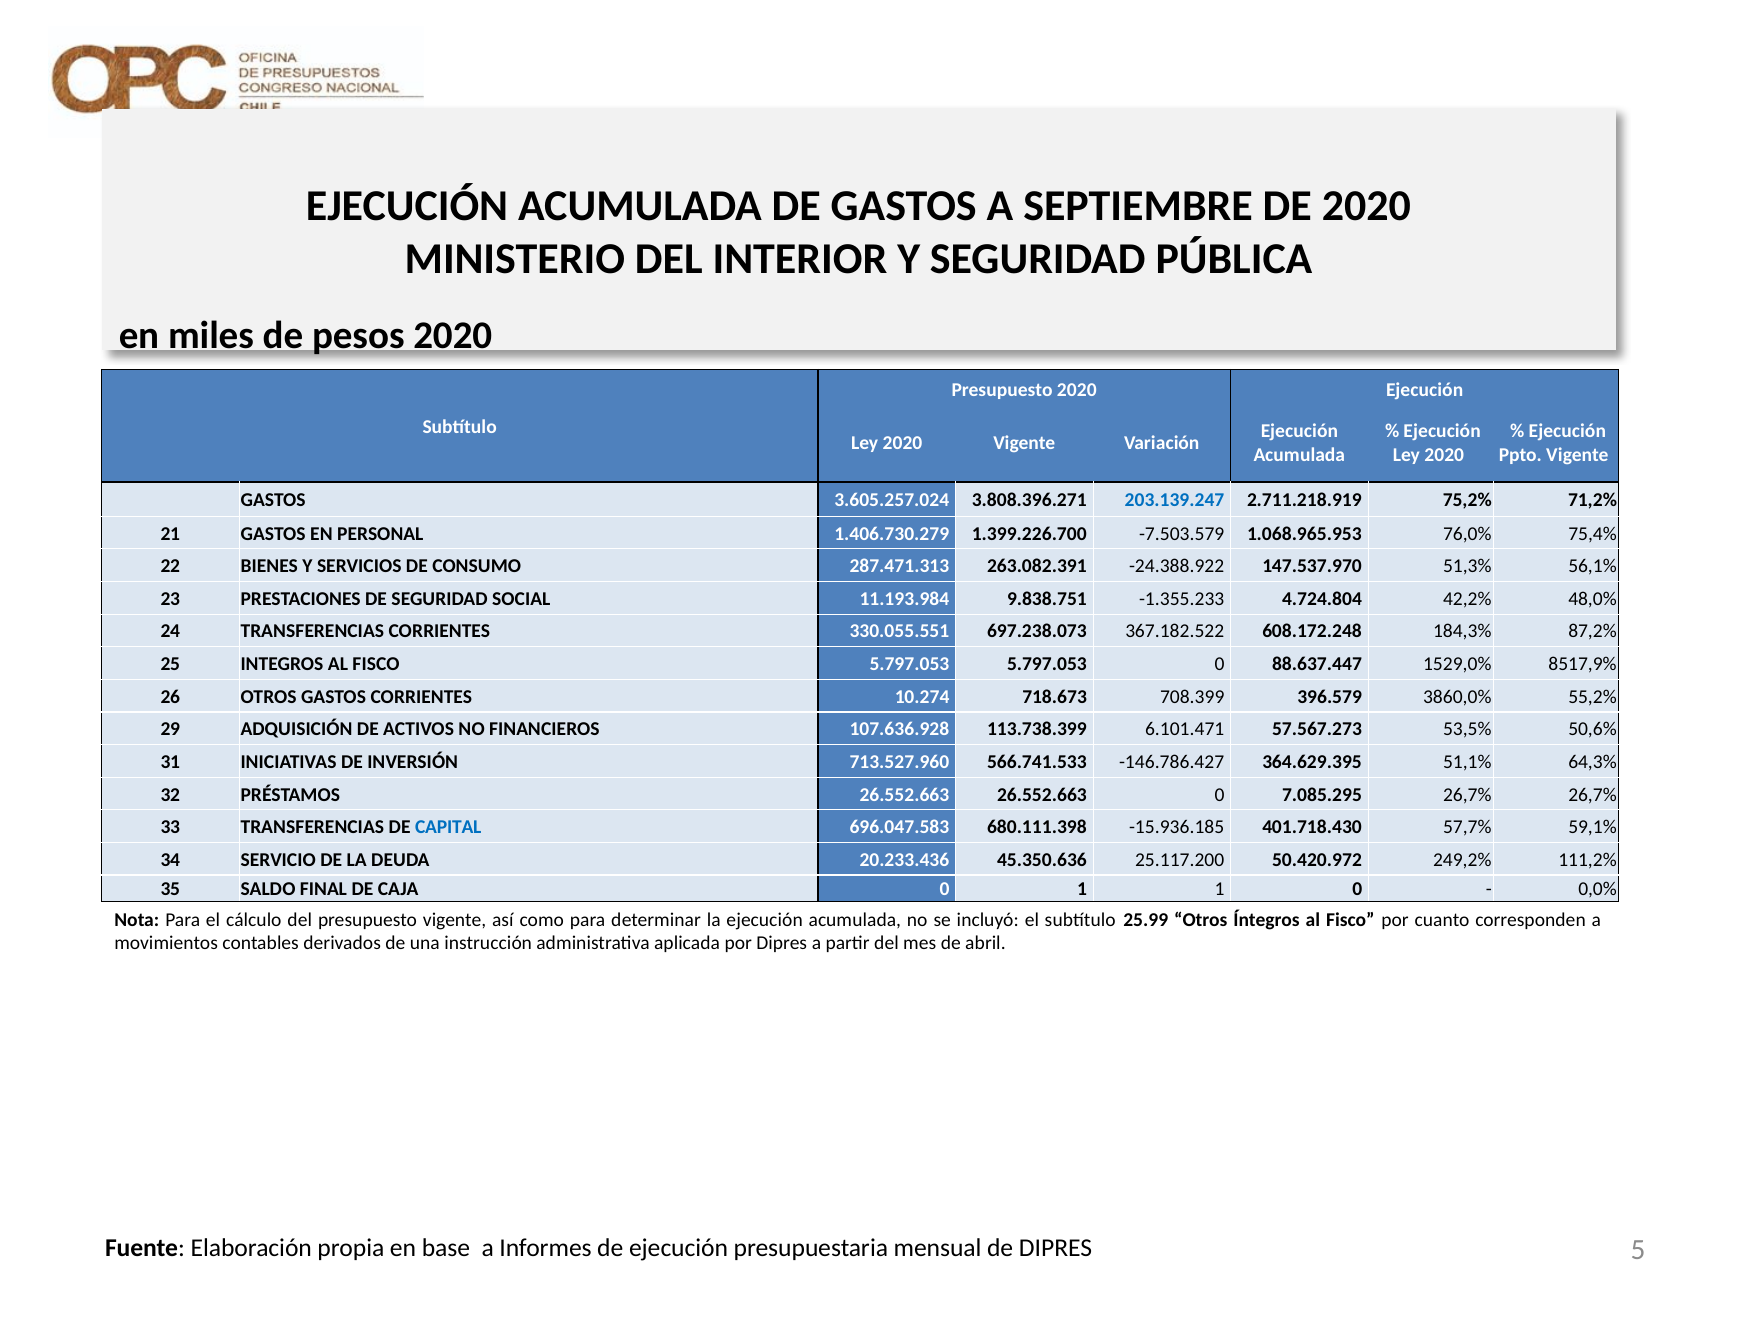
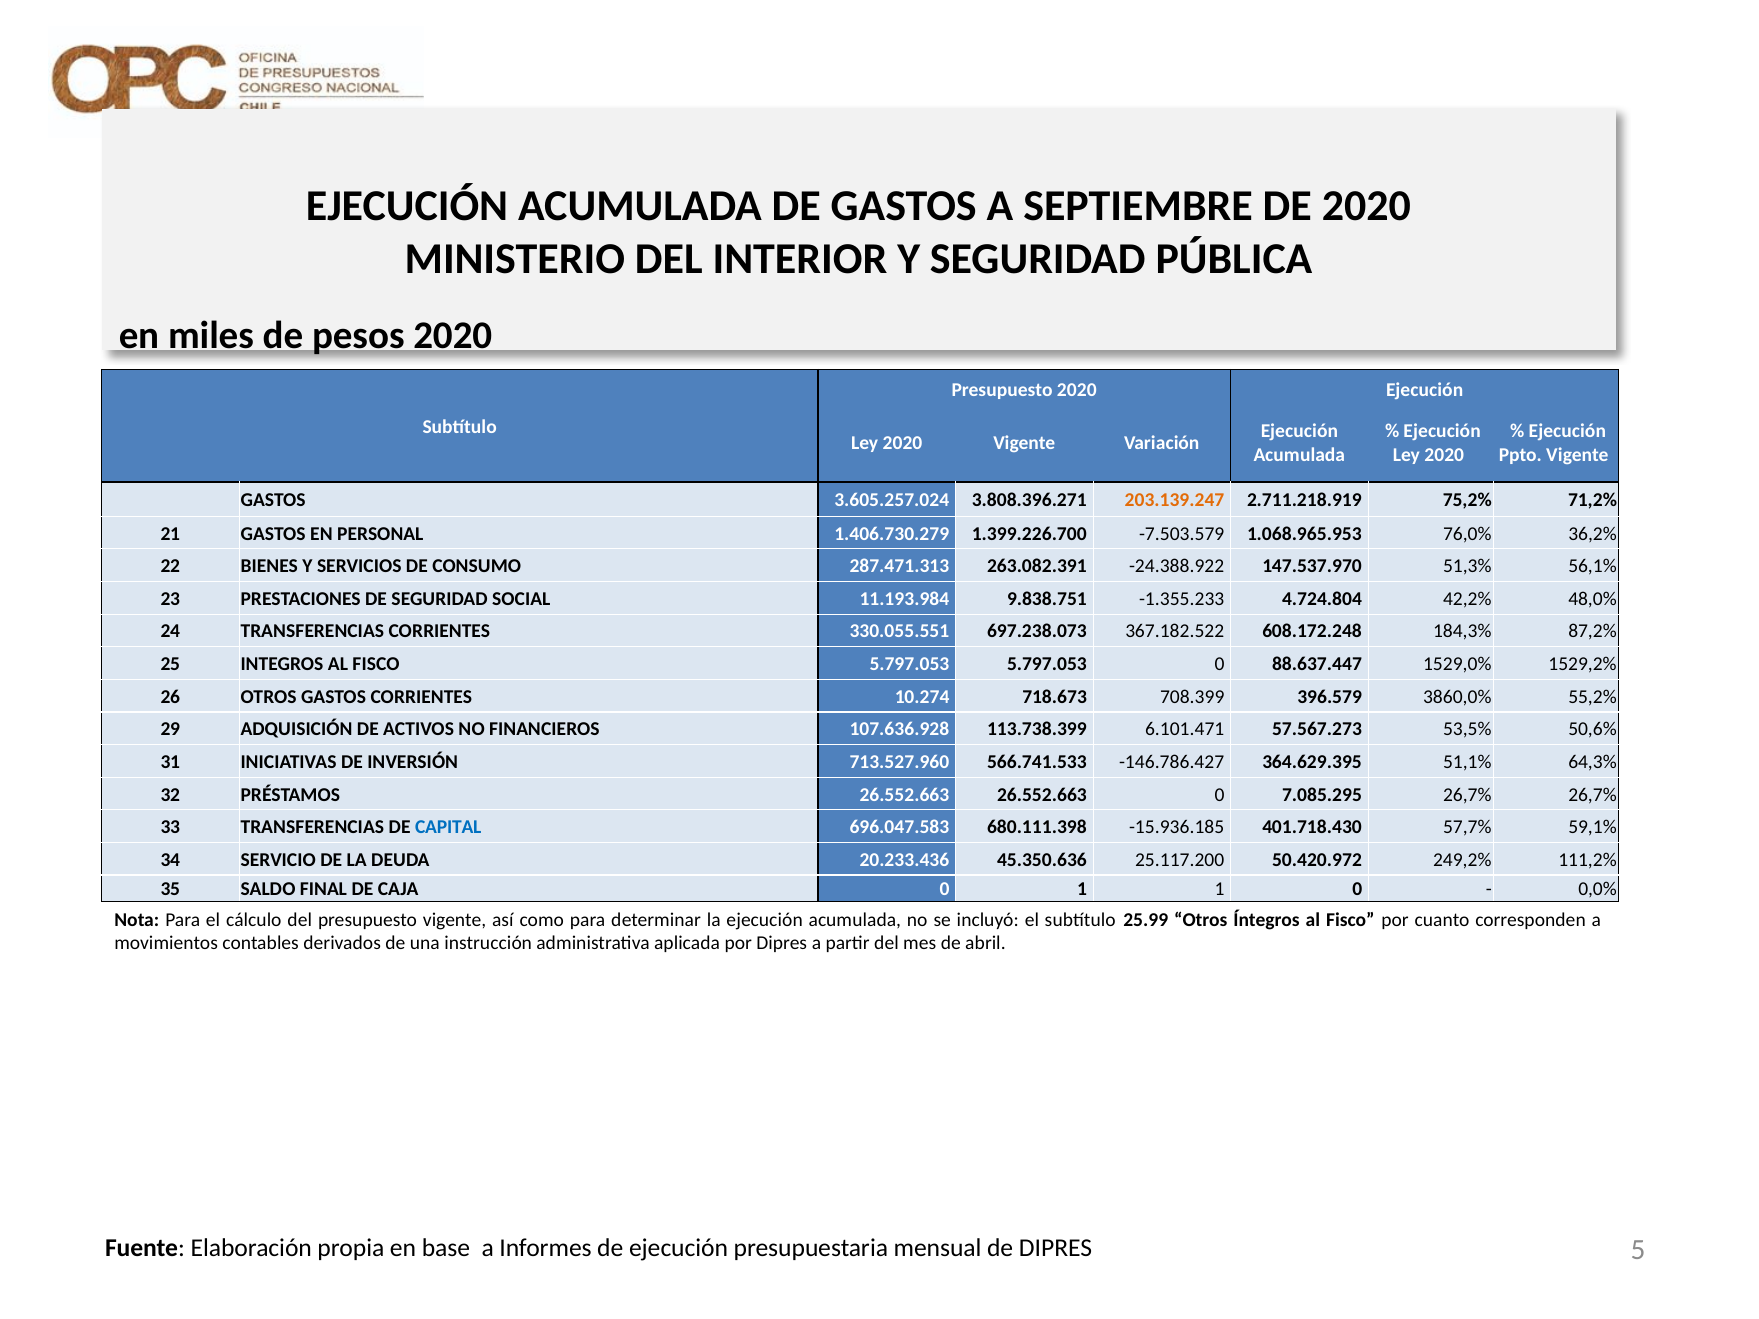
203.139.247 colour: blue -> orange (1175, 500)
75,4%: 75,4% -> 36,2% (1593, 534)
8517,9%: 8517,9% -> 1529,2% (1583, 664)
